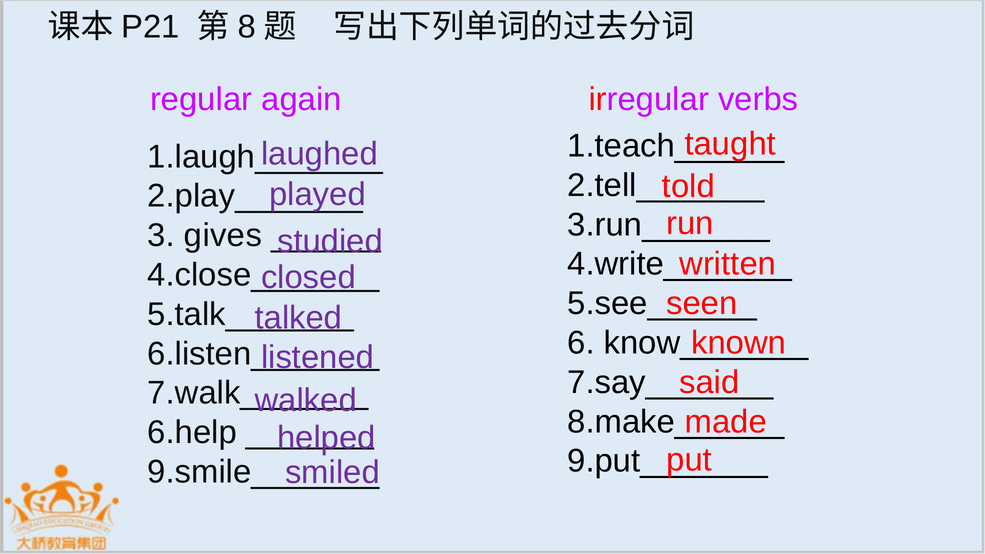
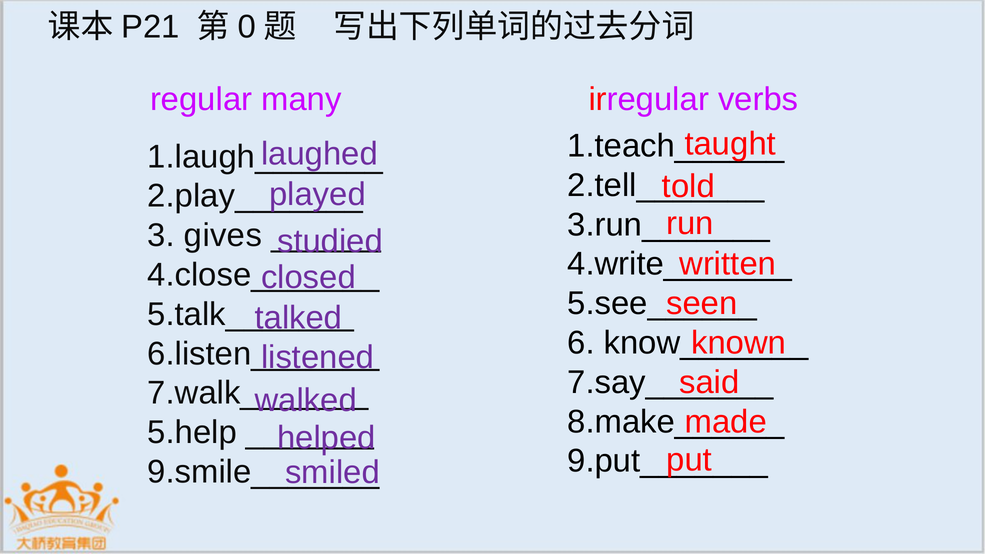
8: 8 -> 0 (247, 27)
again: again -> many (302, 99)
6.help: 6.help -> 5.help (192, 433)
